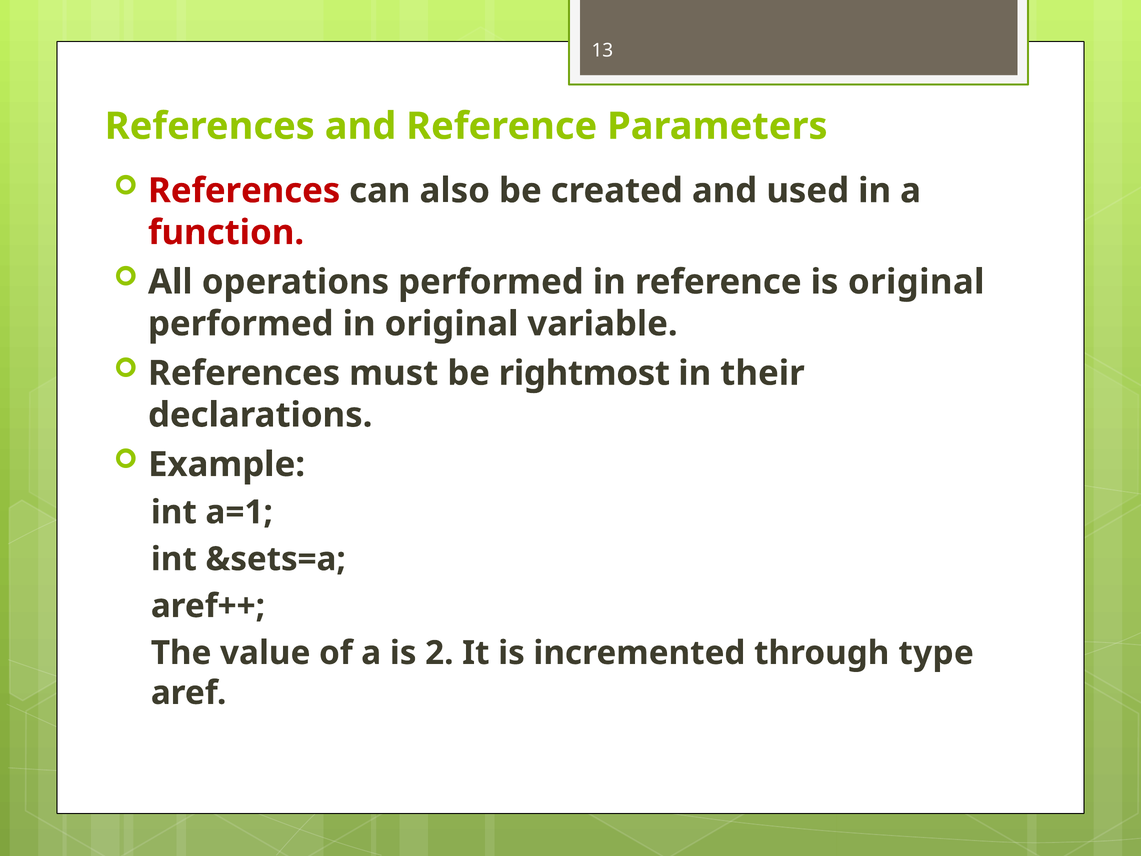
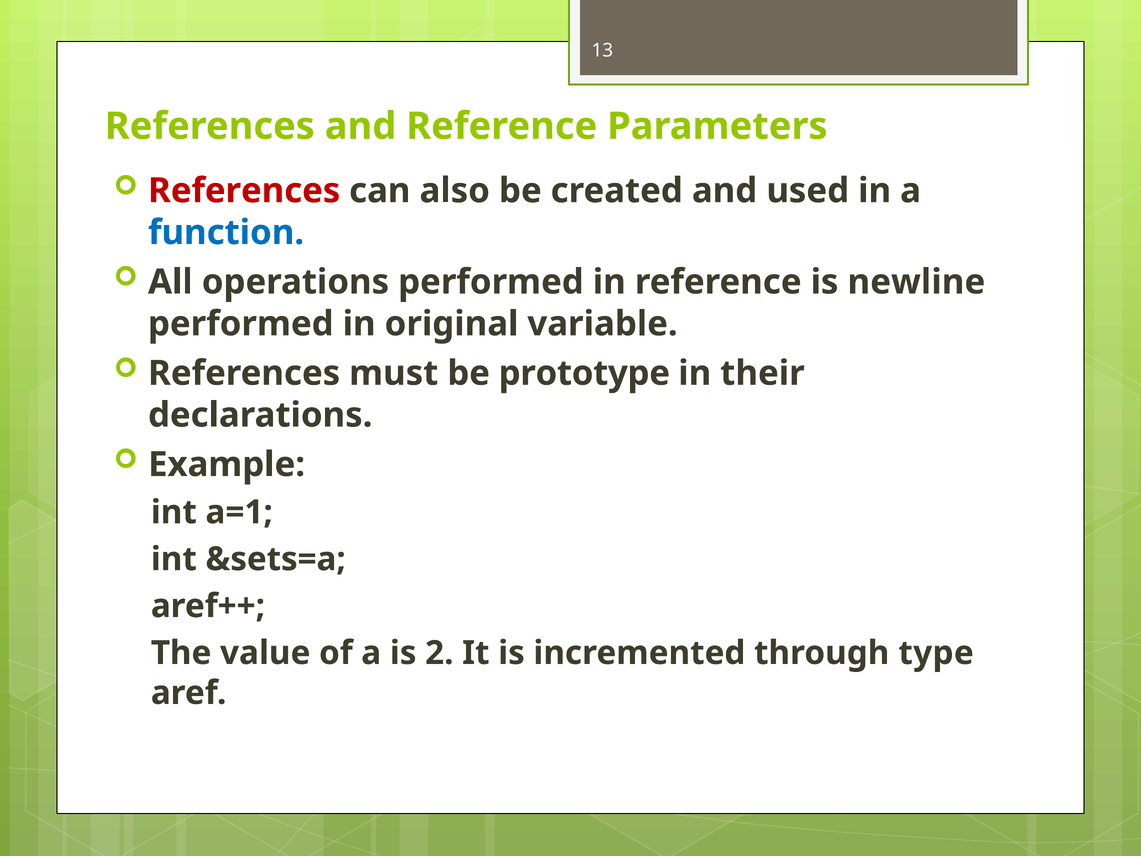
function colour: red -> blue (226, 233)
is original: original -> newline (916, 282)
rightmost: rightmost -> prototype (584, 373)
